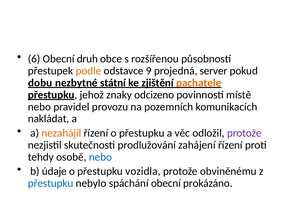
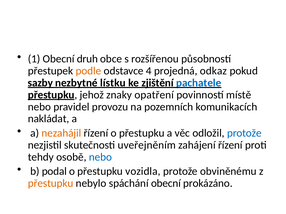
6: 6 -> 1 (34, 59)
9: 9 -> 4 (149, 71)
server: server -> odkaz (213, 71)
dobu: dobu -> sazby (40, 83)
státní: státní -> lístku (113, 83)
pachatele colour: orange -> blue (199, 83)
odcizeno: odcizeno -> opatření (154, 95)
protože colour: purple -> blue (244, 133)
prodlužování: prodlužování -> uveřejněním (147, 145)
údaje: údaje -> podal (54, 172)
přestupku colour: blue -> orange (51, 184)
